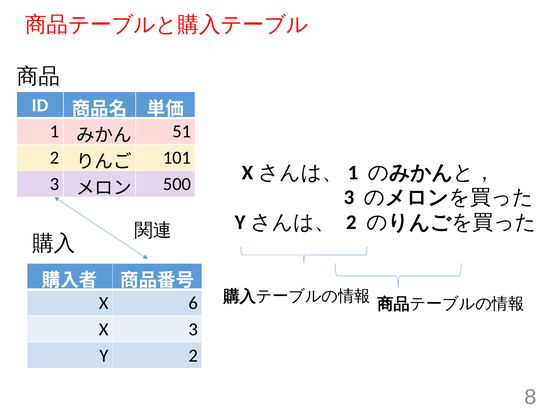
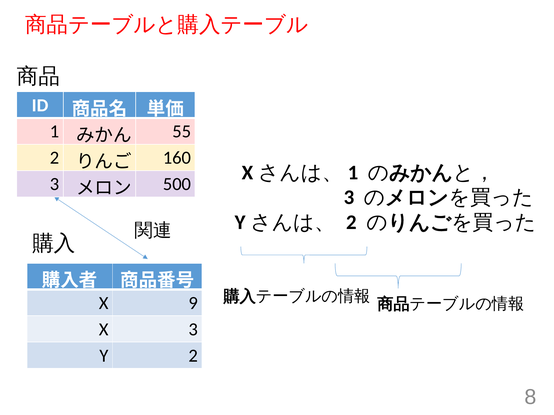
51: 51 -> 55 (182, 132)
101: 101 -> 160 (177, 158)
6: 6 -> 9 (193, 303)
